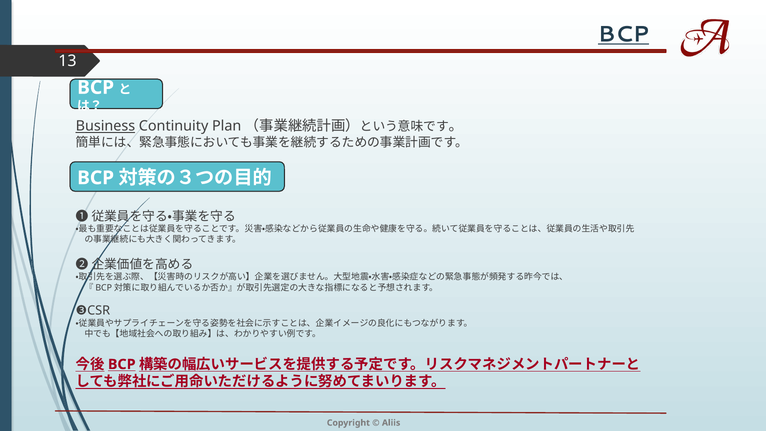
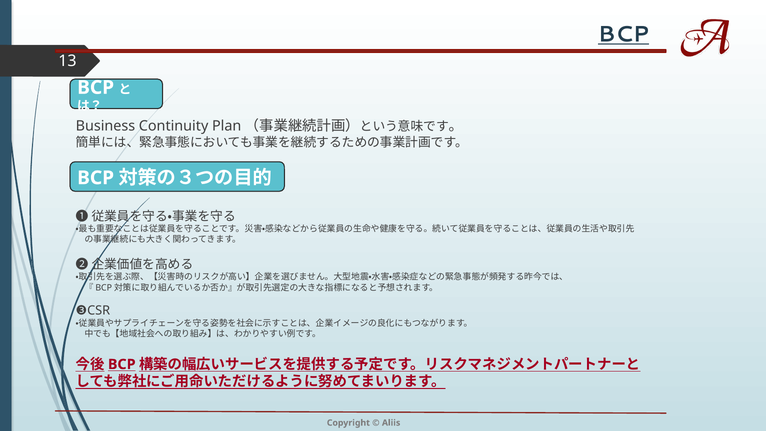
Business underline: present -> none (105, 126)
